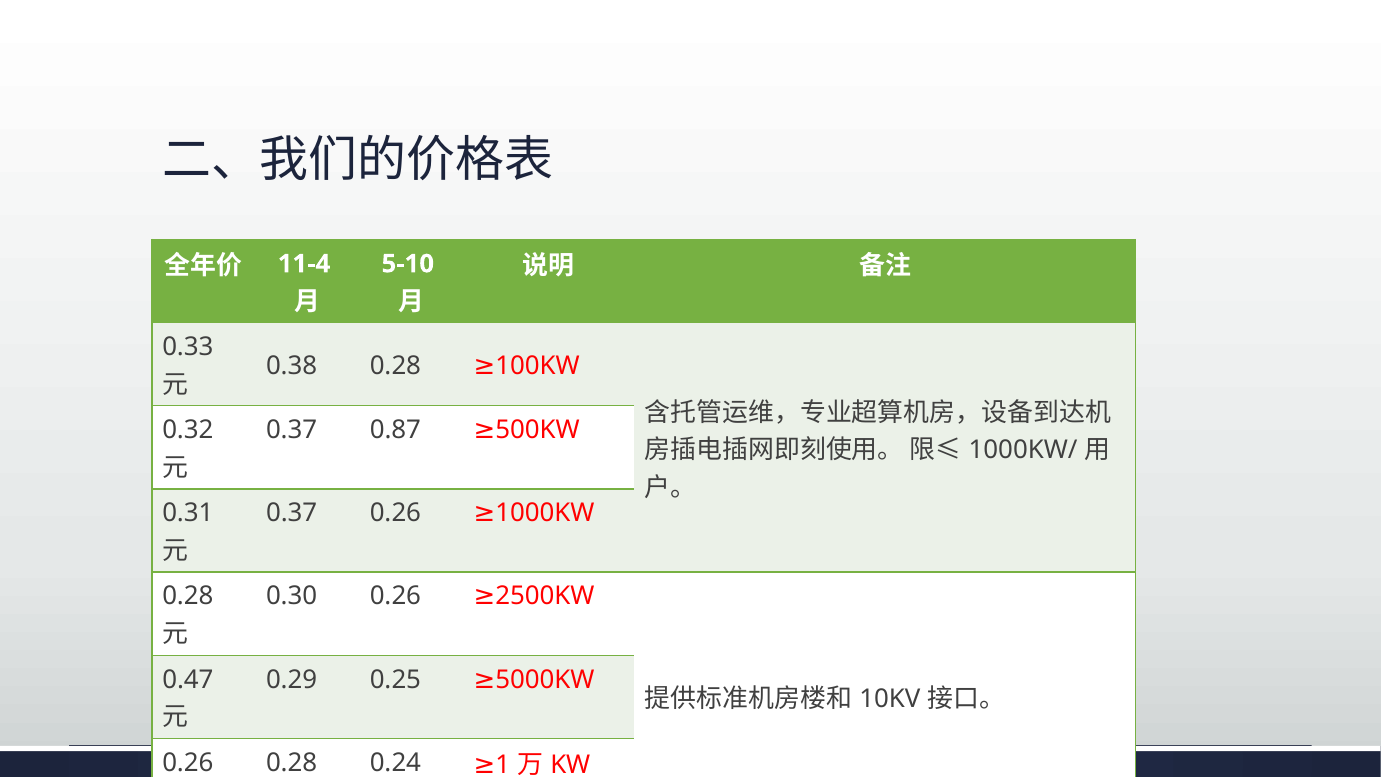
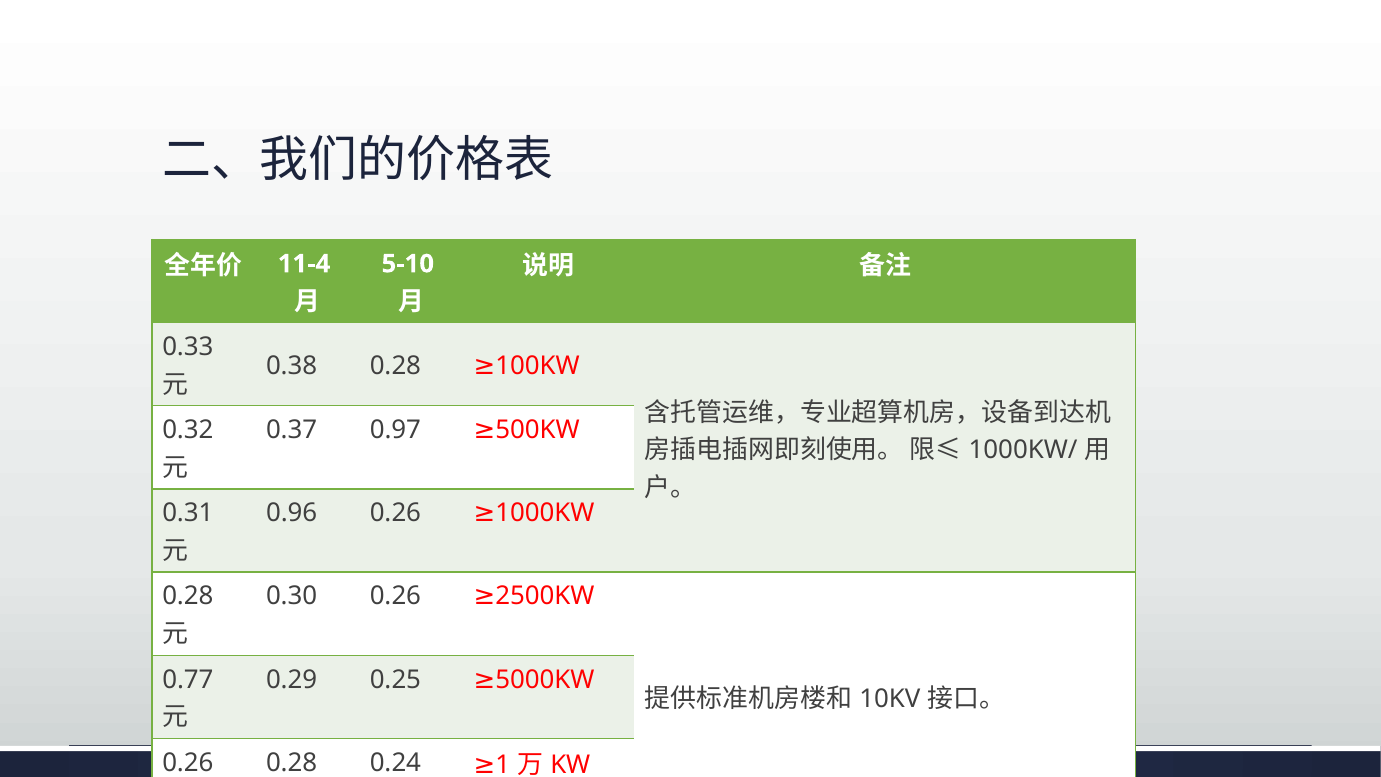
0.87: 0.87 -> 0.97 (395, 430)
0.37: 0.37 -> 0.96 (292, 513)
0.47: 0.47 -> 0.77 (188, 679)
